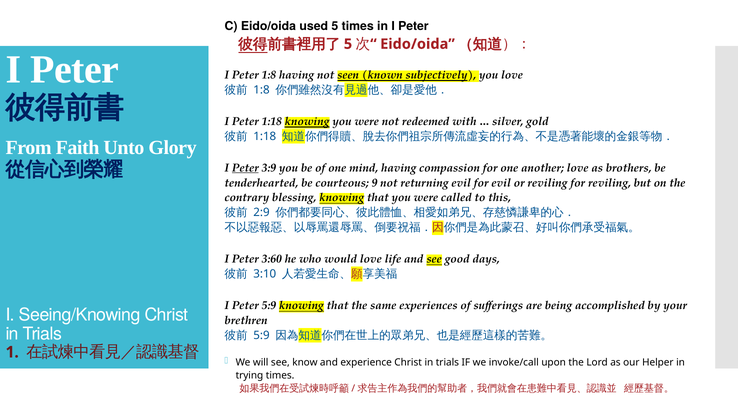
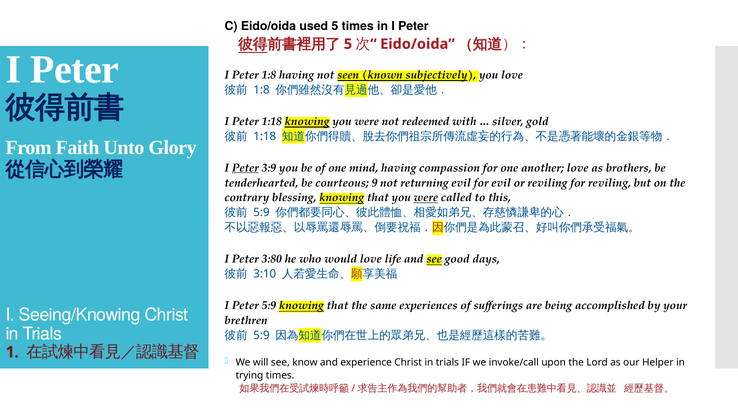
were underline: none -> present (426, 198)
2:9: 2:9 -> 5:9 (261, 213)
3:60: 3:60 -> 3:80 (272, 259)
